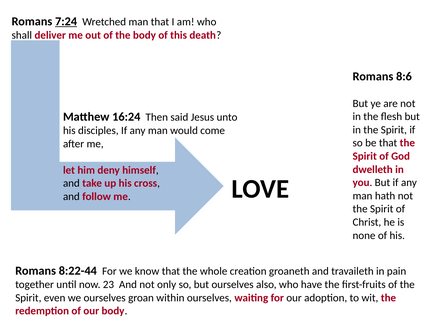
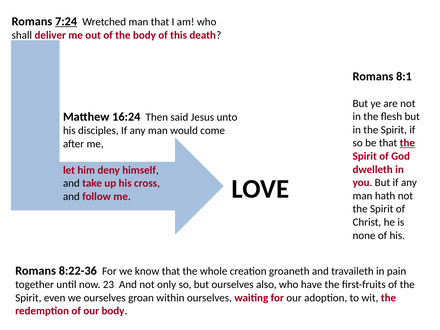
8:6: 8:6 -> 8:1 (404, 76)
the underline: none -> present (407, 143)
8:22-44: 8:22-44 -> 8:22-36 (78, 271)
